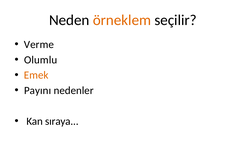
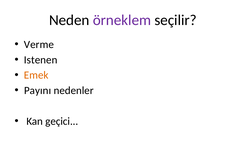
örneklem colour: orange -> purple (122, 20)
Olumlu: Olumlu -> Istenen (41, 60)
sıraya: sıraya -> geçici (62, 121)
